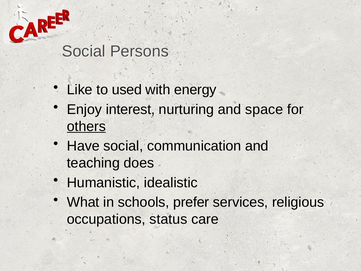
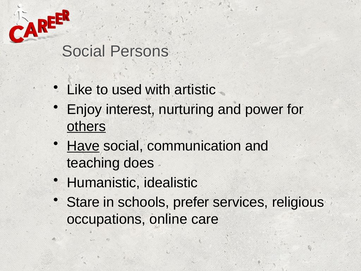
energy: energy -> artistic (195, 90)
space: space -> power (264, 109)
Have underline: none -> present (83, 146)
What: What -> Stare (83, 202)
status: status -> online (168, 219)
